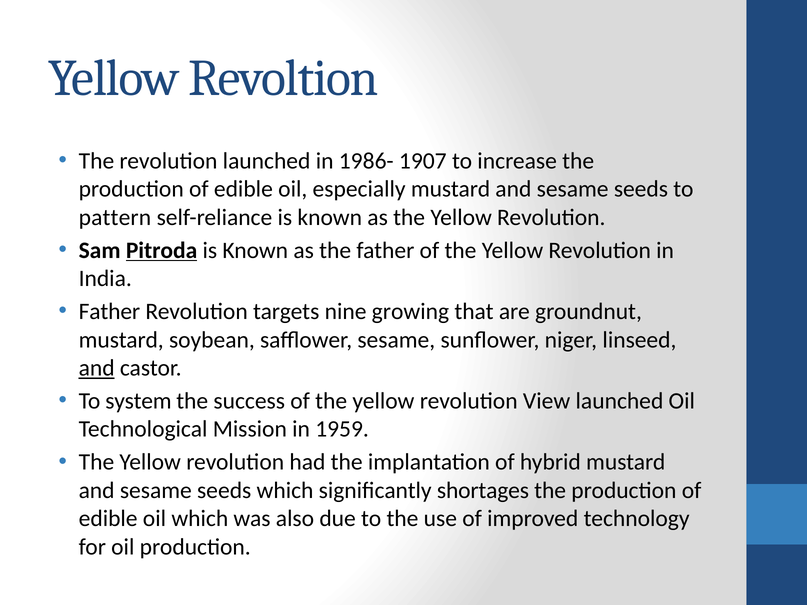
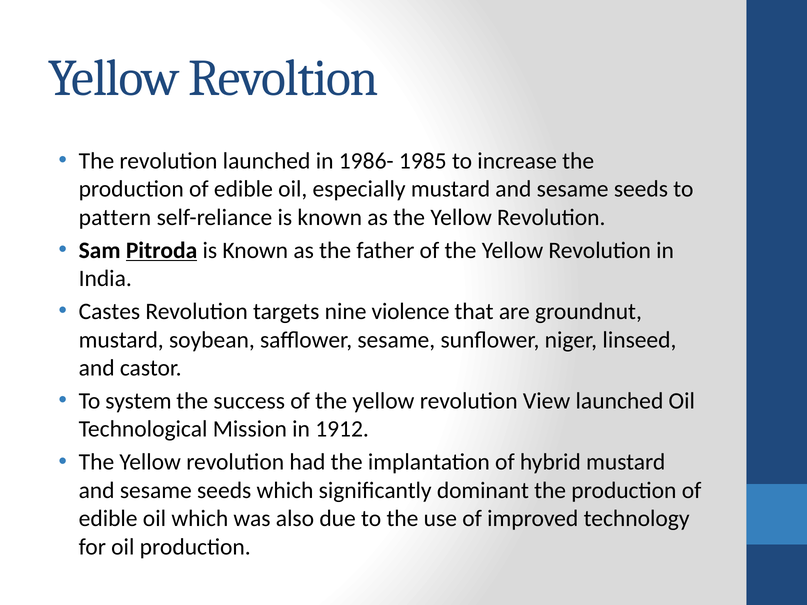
1907: 1907 -> 1985 (423, 161)
Father: Father -> Castes (109, 312)
growing: growing -> violence (411, 312)
and underline: present -> none (97, 368)
1959: 1959 -> 1912 (342, 429)
shortages: shortages -> dominant (483, 491)
